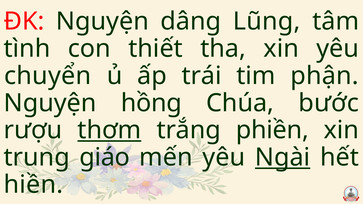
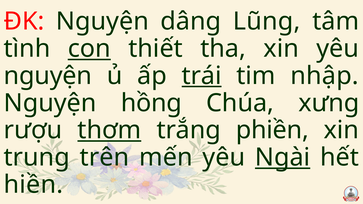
con underline: none -> present (89, 49)
chuyển: chuyển -> nguyện (48, 76)
trái underline: none -> present (202, 76)
phận: phận -> nhập (325, 76)
bước: bước -> xưng (329, 103)
giáo: giáo -> trên (104, 158)
